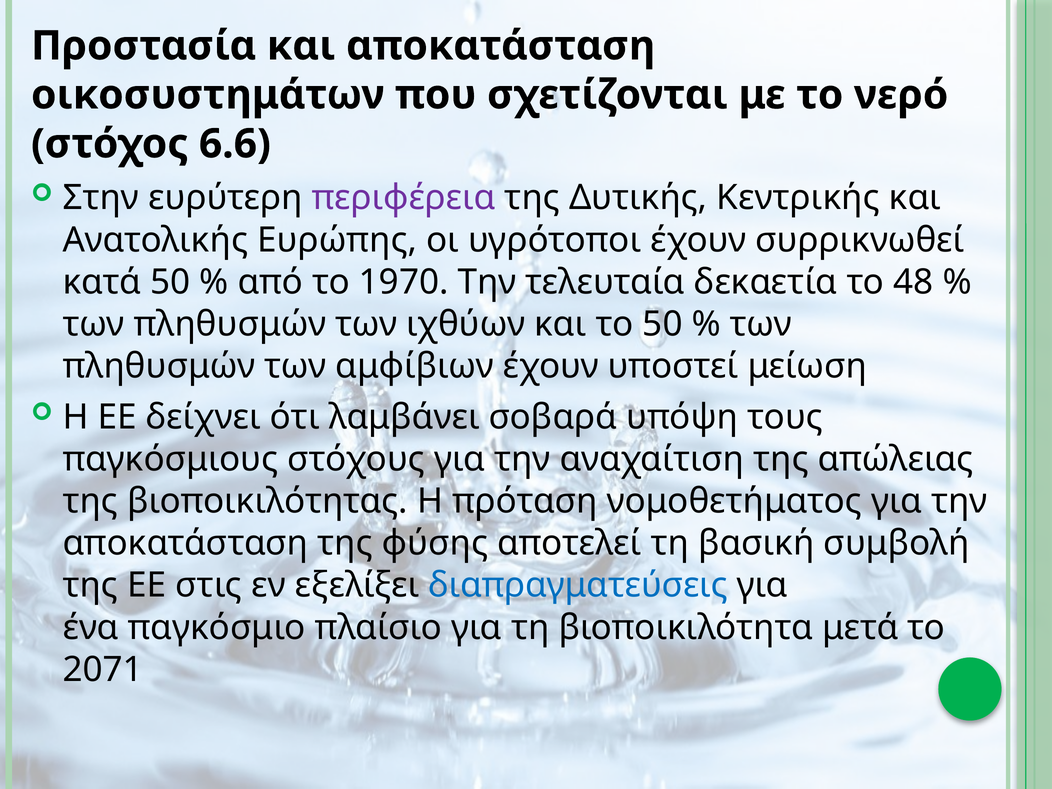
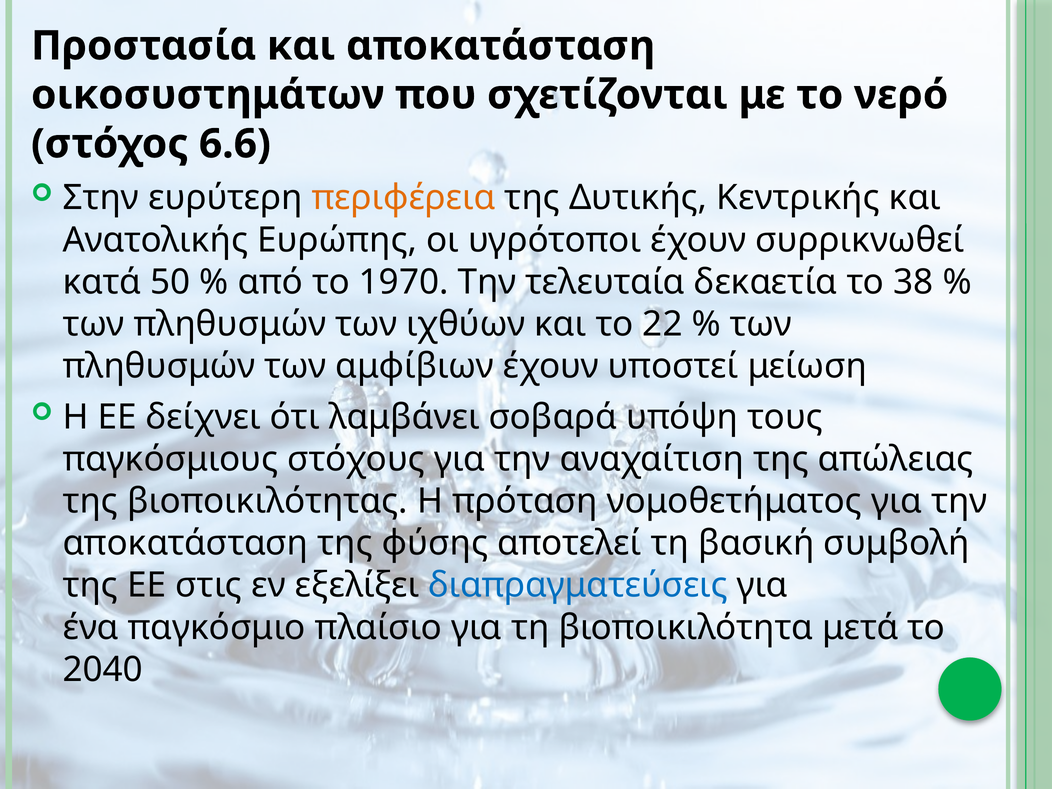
περιφέρεια colour: purple -> orange (404, 198)
48: 48 -> 38 (913, 282)
το 50: 50 -> 22 (662, 324)
2071: 2071 -> 2040 (103, 670)
